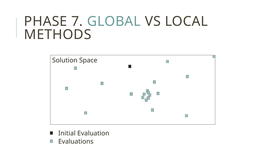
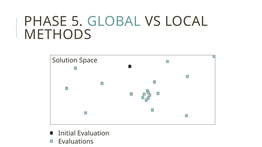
7: 7 -> 5 (77, 22)
